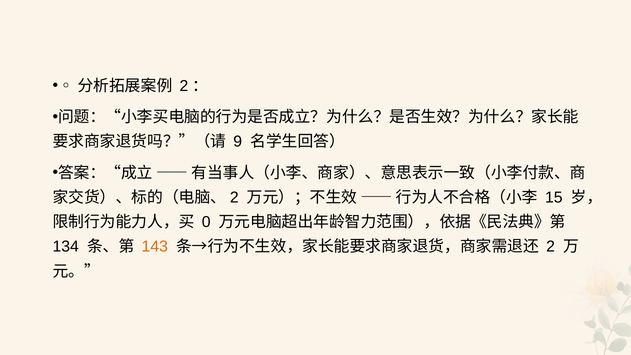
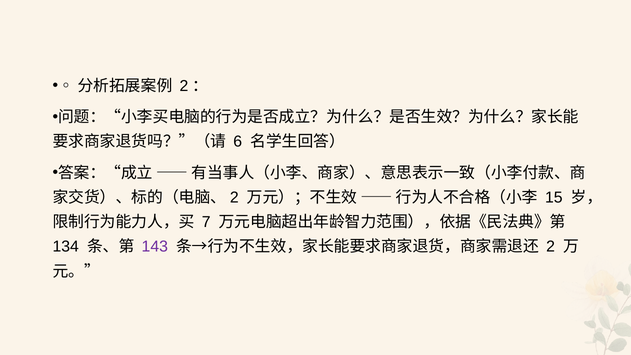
9: 9 -> 6 (238, 142)
0: 0 -> 7 (206, 222)
143 colour: orange -> purple (155, 247)
